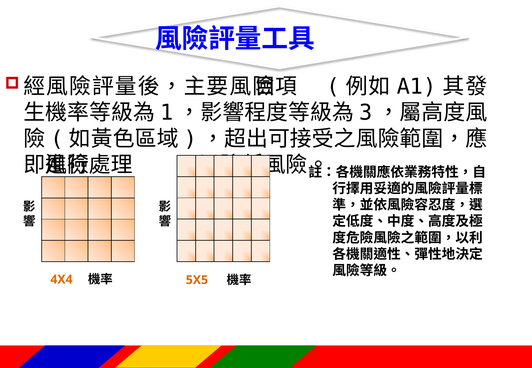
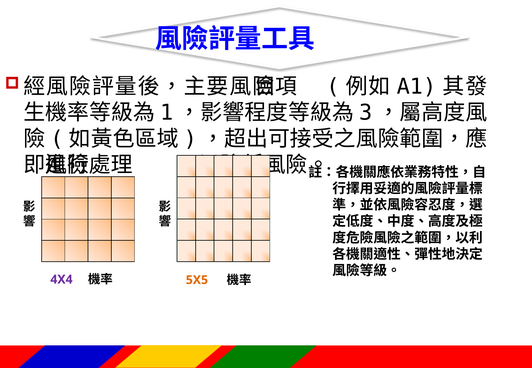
4X4 colour: orange -> purple (61, 280)
